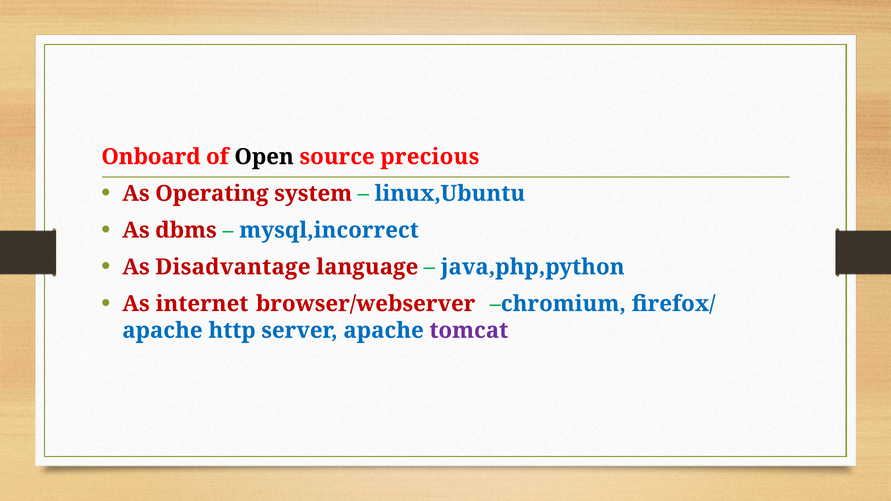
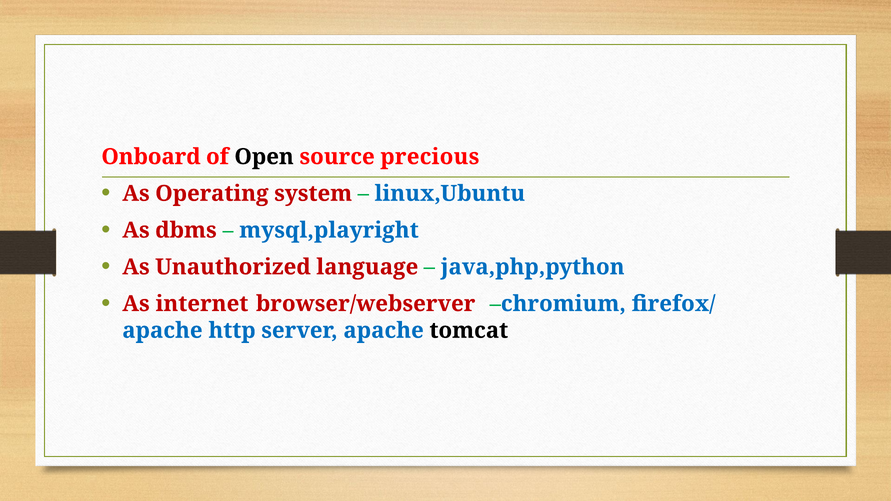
mysql,incorrect: mysql,incorrect -> mysql,playright (329, 230)
Disadvantage: Disadvantage -> Unauthorized (233, 267)
tomcat colour: purple -> black (469, 331)
